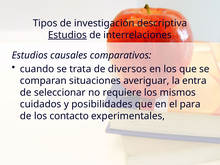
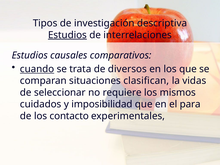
cuando underline: none -> present (37, 69)
averiguar: averiguar -> clasifican (146, 81)
entra: entra -> vidas (194, 81)
posibilidades: posibilidades -> imposibilidad (102, 104)
